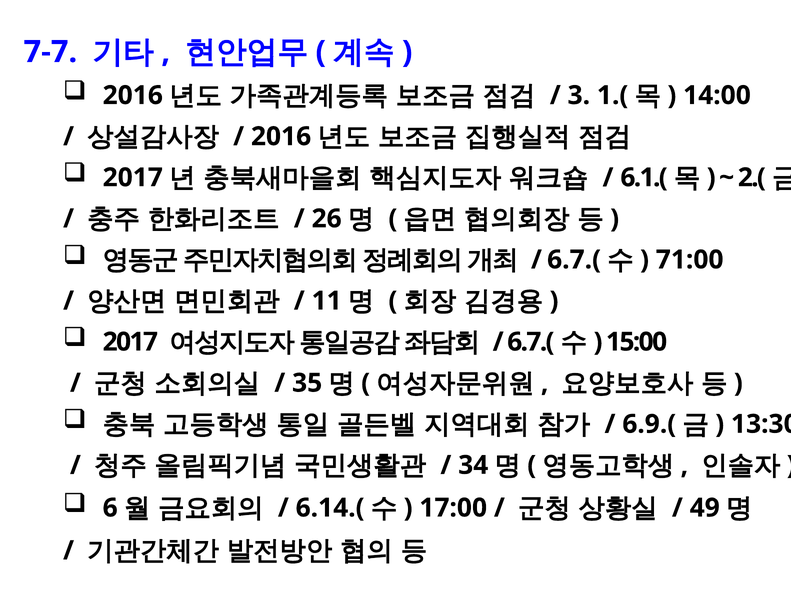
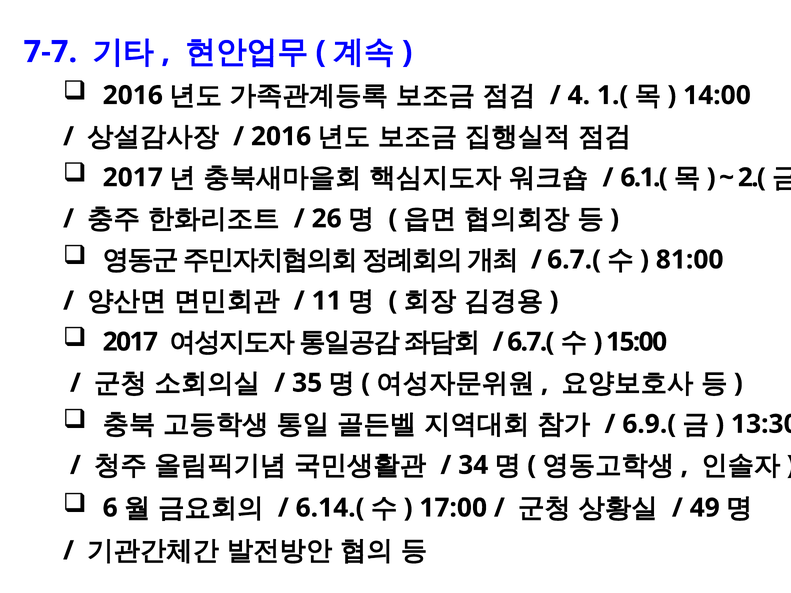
3: 3 -> 4 (579, 95)
71:00: 71:00 -> 81:00 (690, 260)
